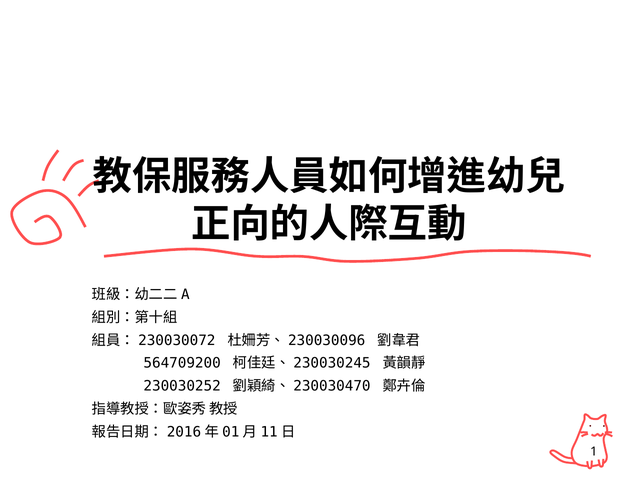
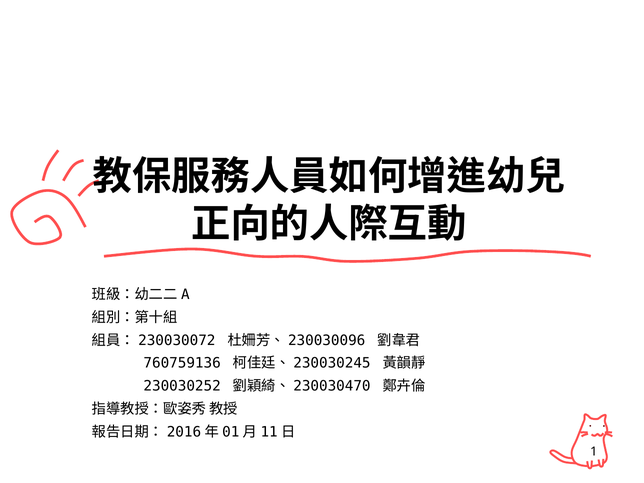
564709200: 564709200 -> 760759136 (182, 363)
